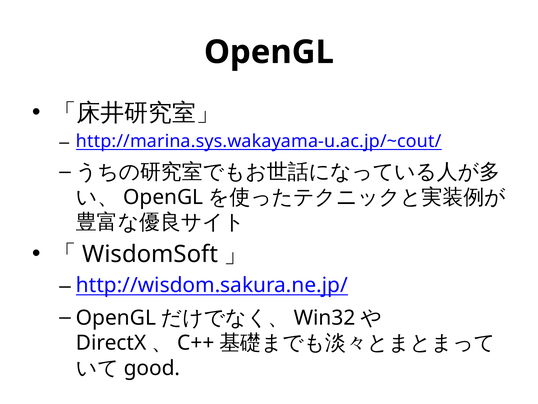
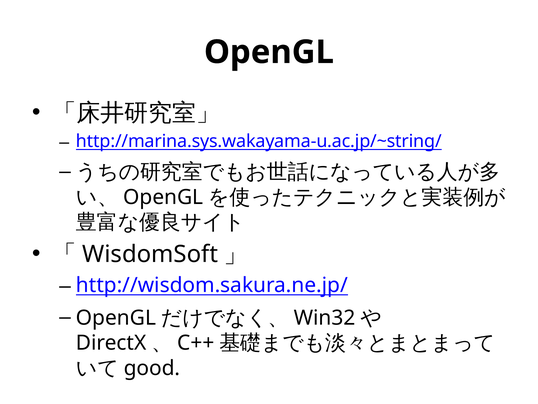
http://marina.sys.wakayama-u.ac.jp/~cout/: http://marina.sys.wakayama-u.ac.jp/~cout/ -> http://marina.sys.wakayama-u.ac.jp/~string/ (259, 141)
